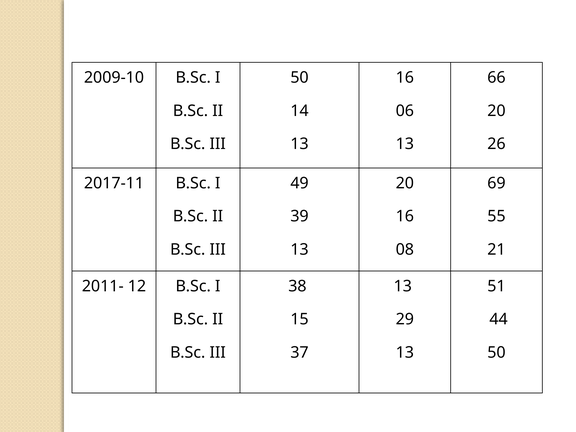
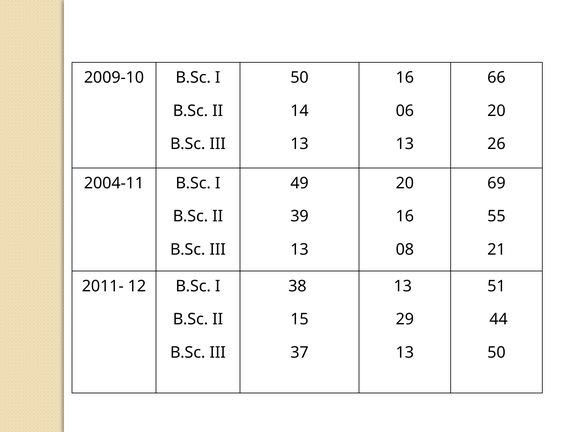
2017-11: 2017-11 -> 2004-11 (114, 183)
